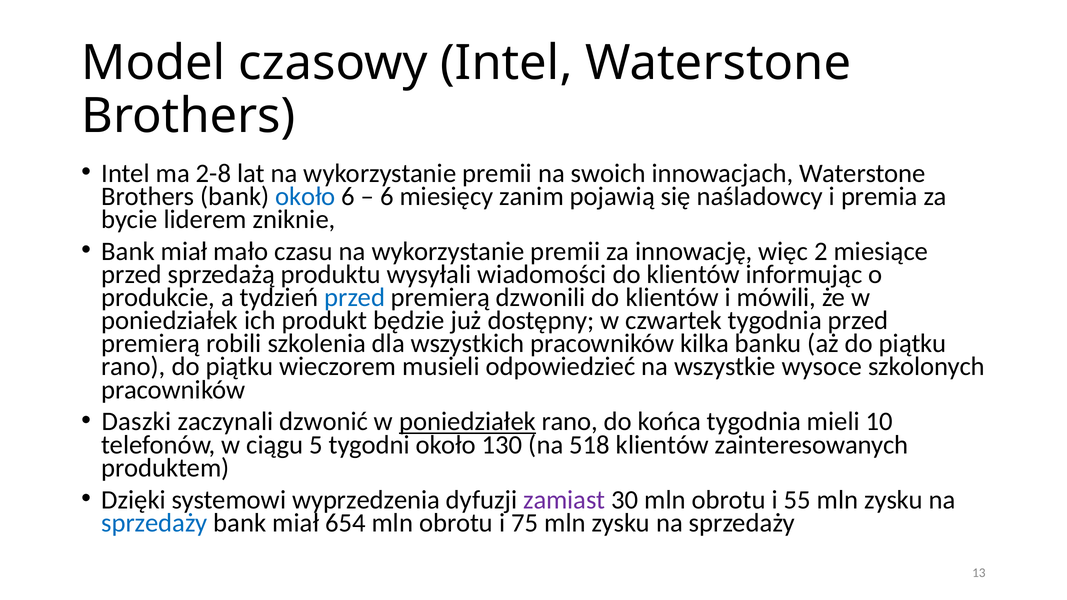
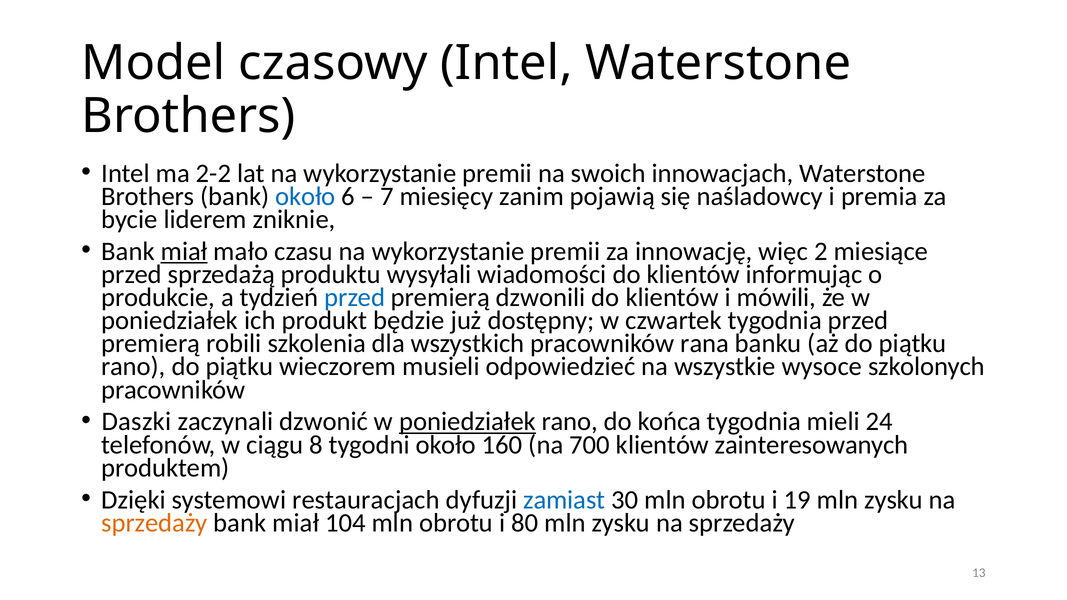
2-8: 2-8 -> 2-2 (213, 173)
6: 6 -> 7 (387, 196)
miał underline: none -> present (184, 251)
kilka: kilka -> rana (705, 344)
10: 10 -> 24 (879, 422)
5: 5 -> 8 (316, 445)
130: 130 -> 160 (502, 445)
518: 518 -> 700 (590, 445)
wyprzedzenia: wyprzedzenia -> restauracjach (366, 500)
zamiast colour: purple -> blue (564, 500)
55: 55 -> 19 (797, 500)
sprzedaży colour: blue -> orange (154, 523)
654: 654 -> 104 (345, 523)
75: 75 -> 80 (525, 523)
